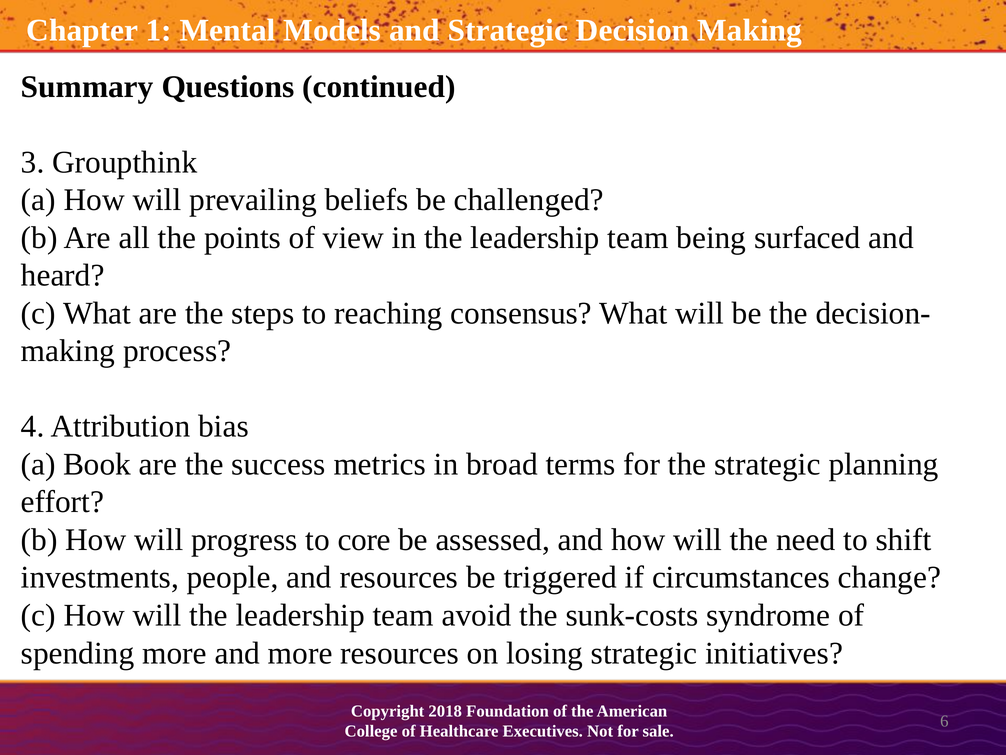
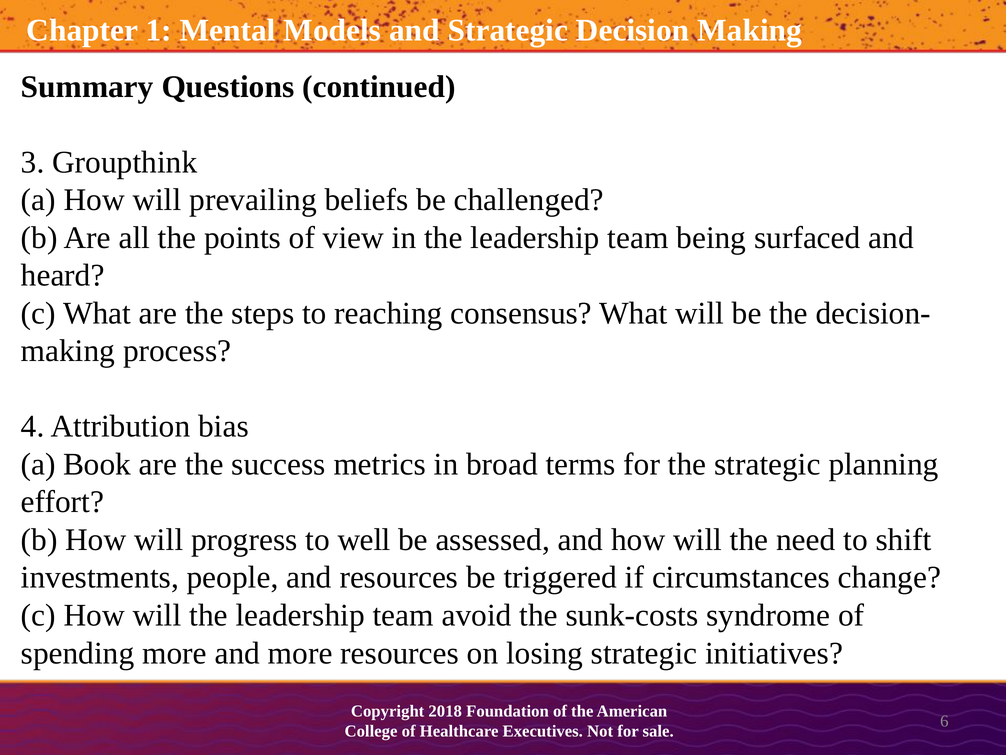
core: core -> well (364, 539)
